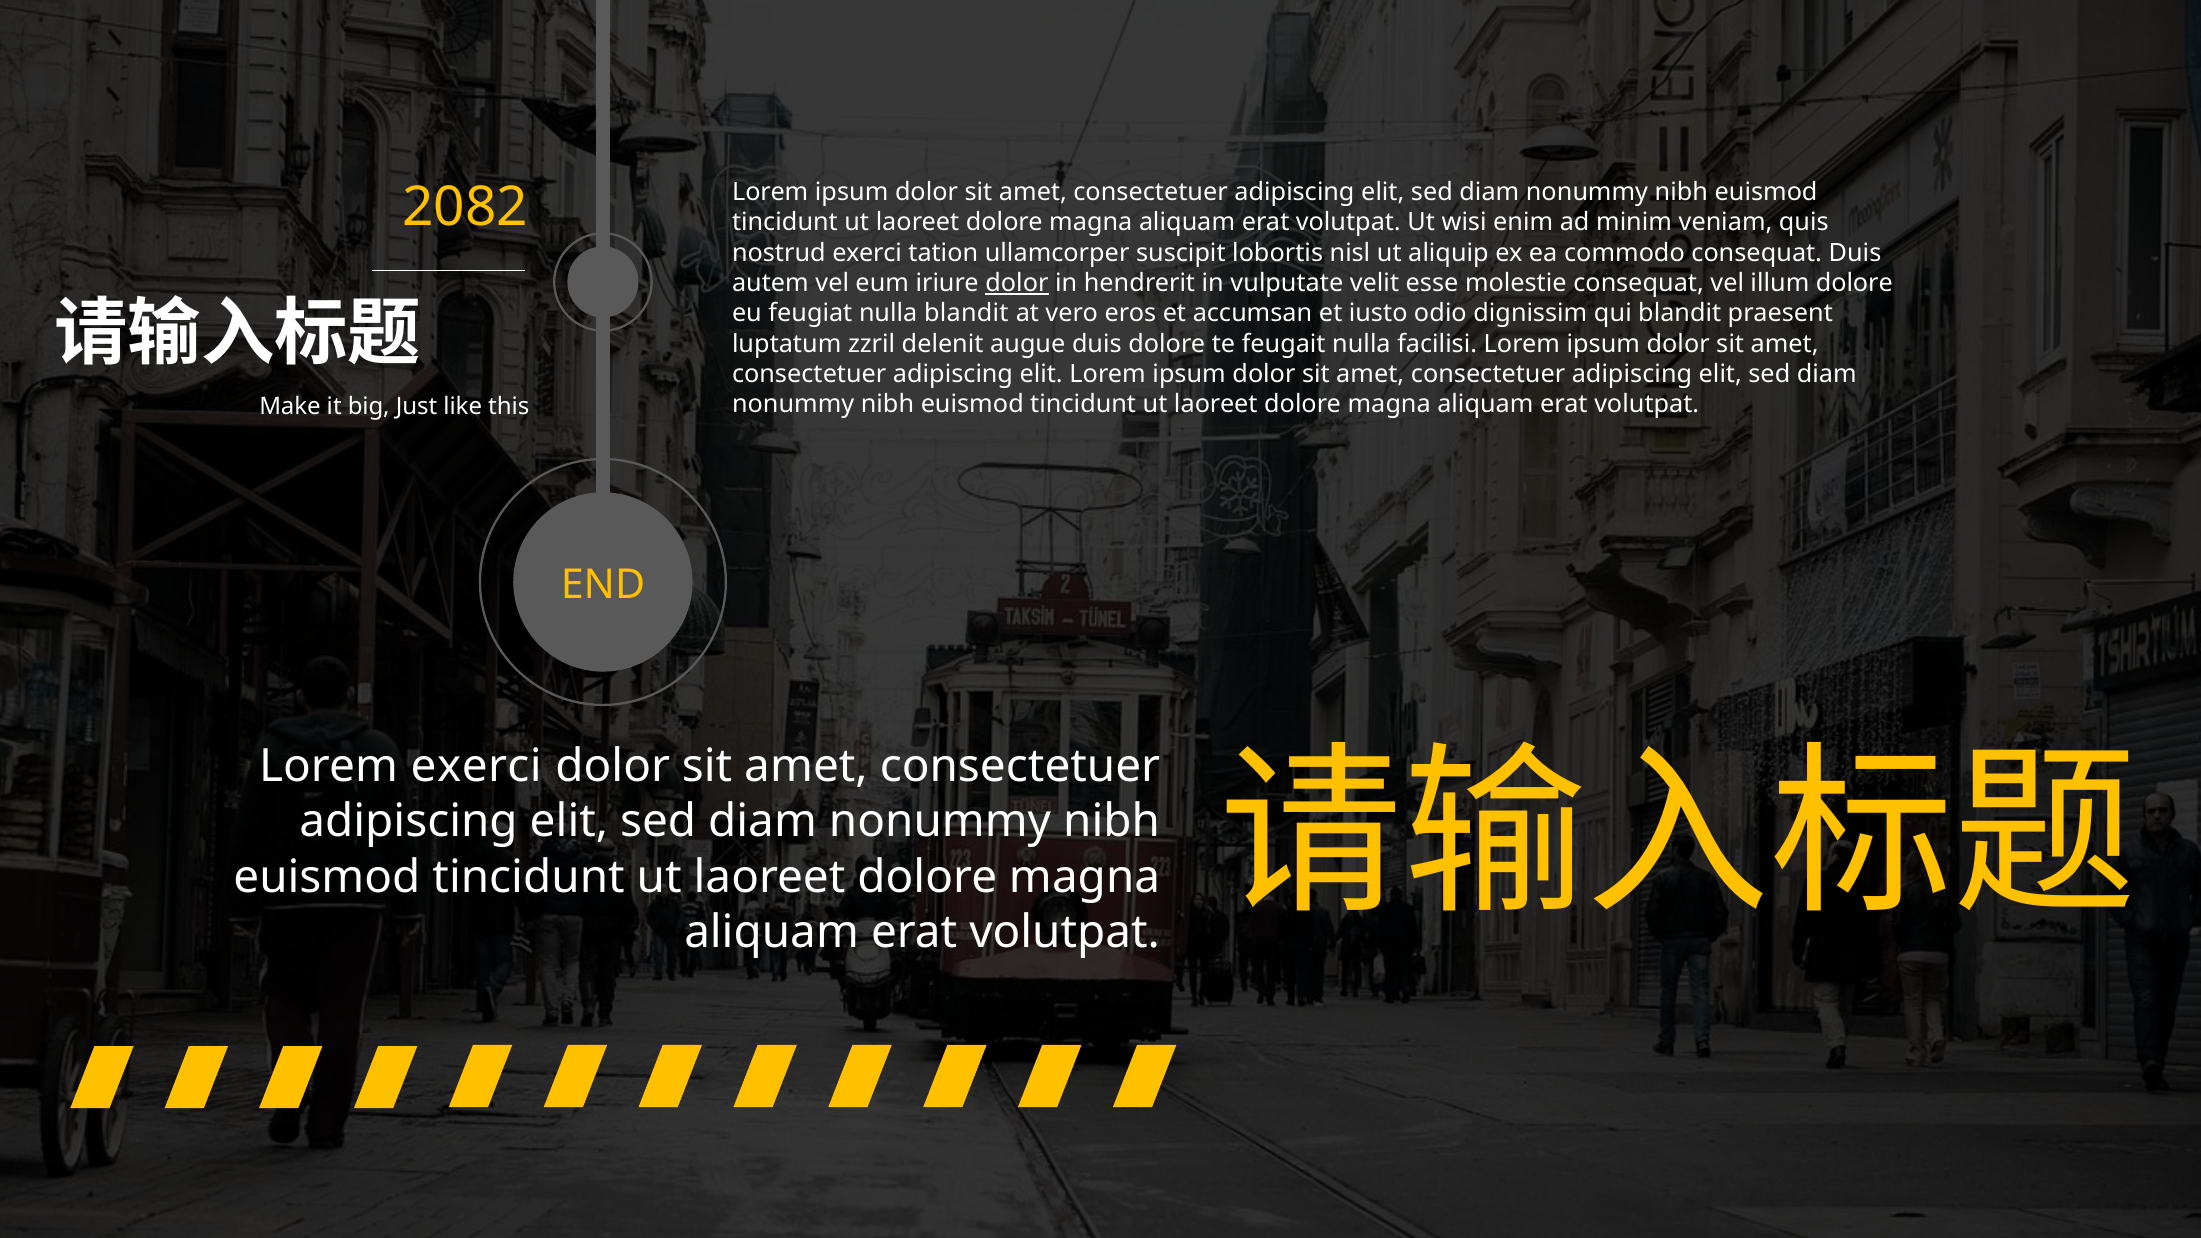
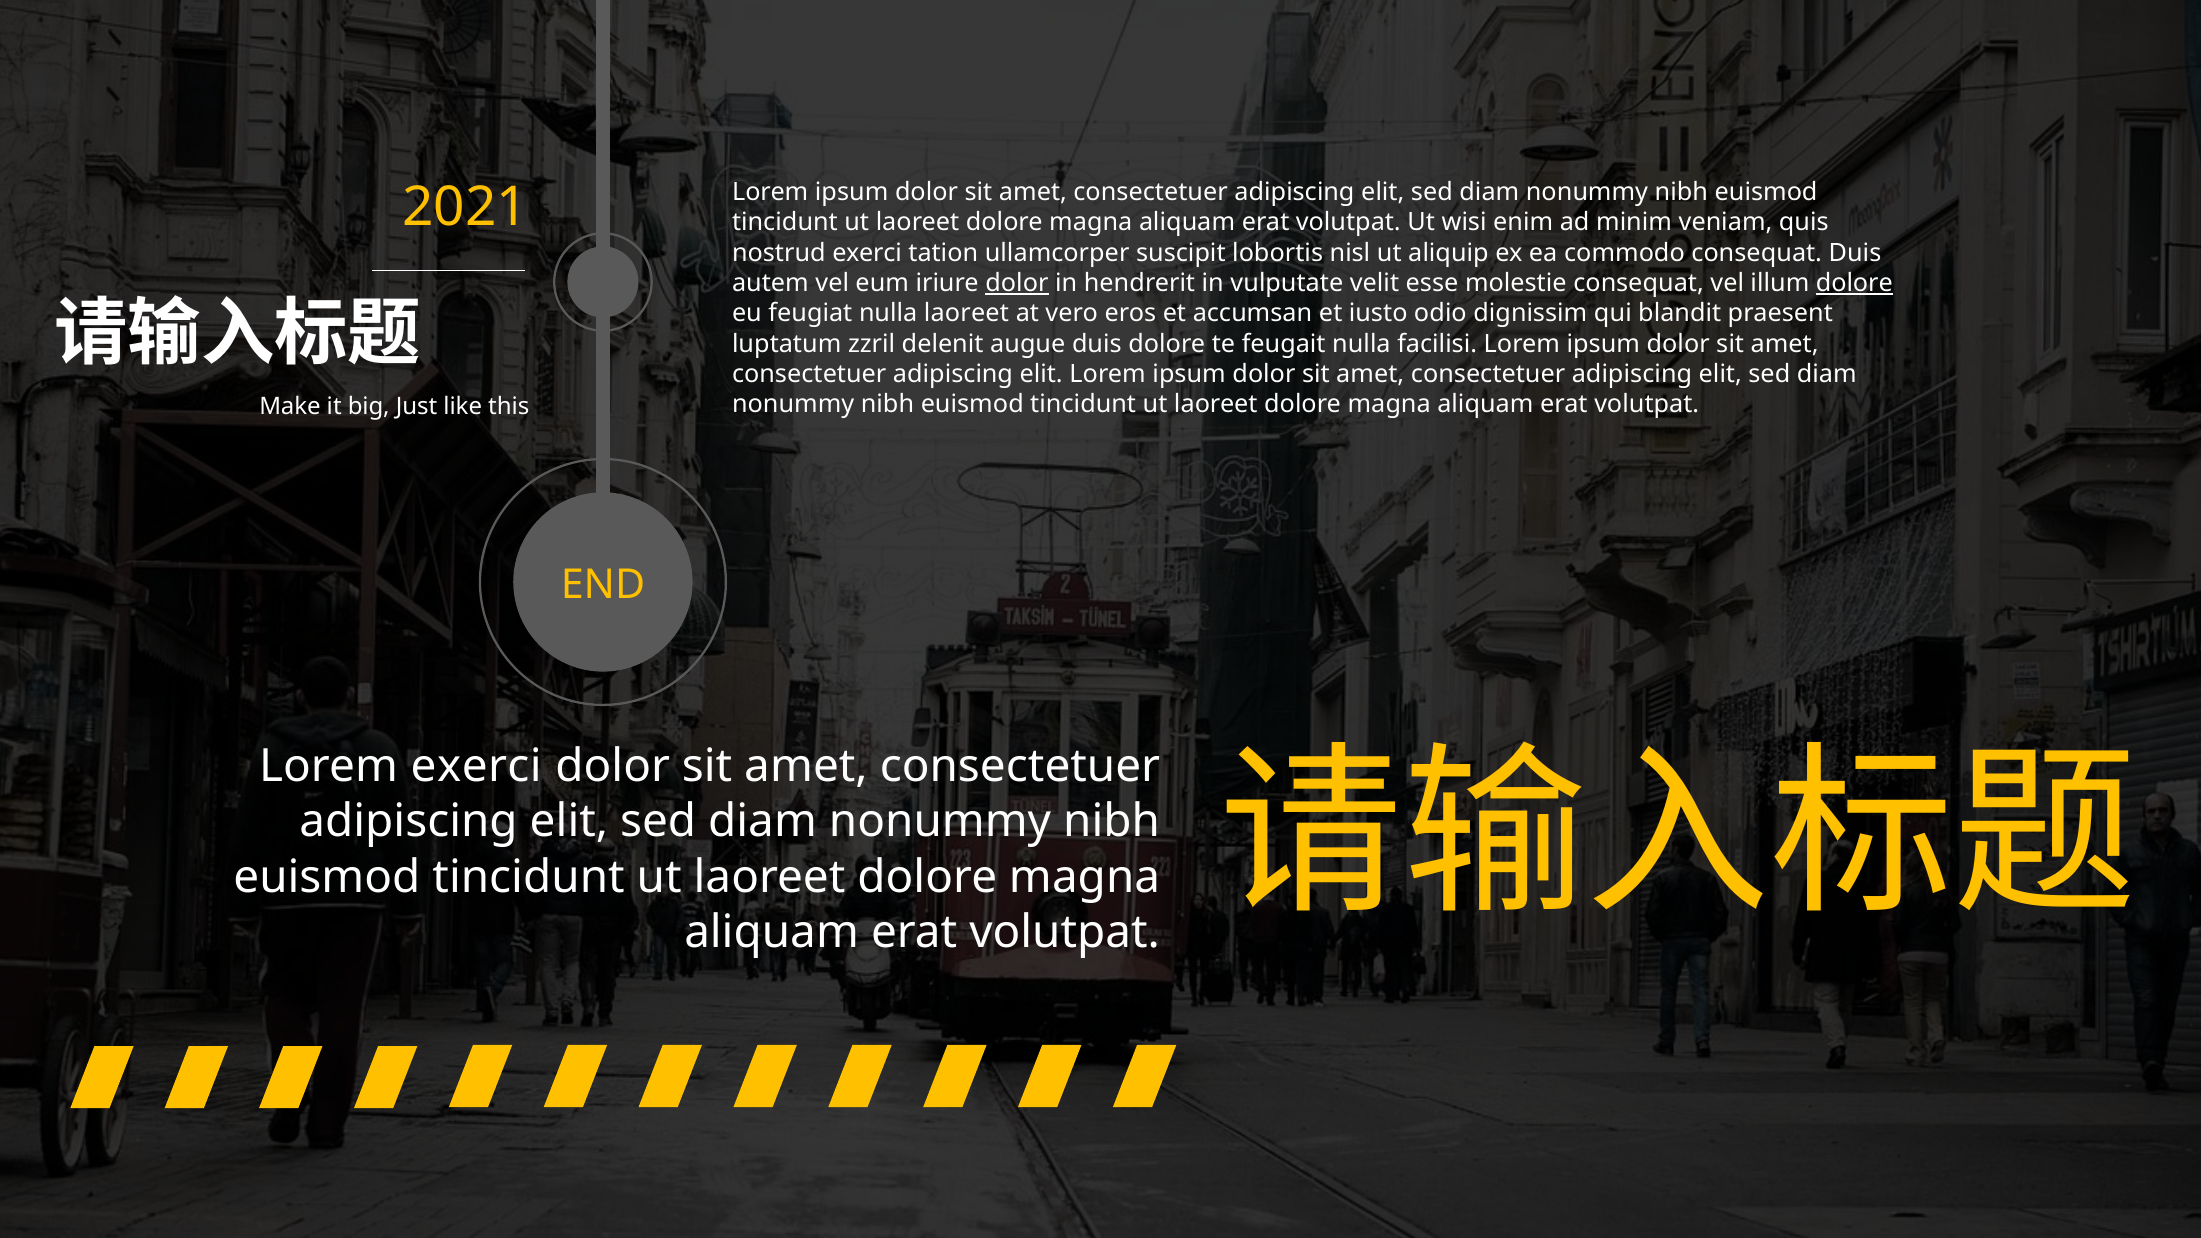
2082: 2082 -> 2021 (465, 207)
dolore underline: none -> present (1854, 283)
nulla blandit: blandit -> laoreet (966, 314)
